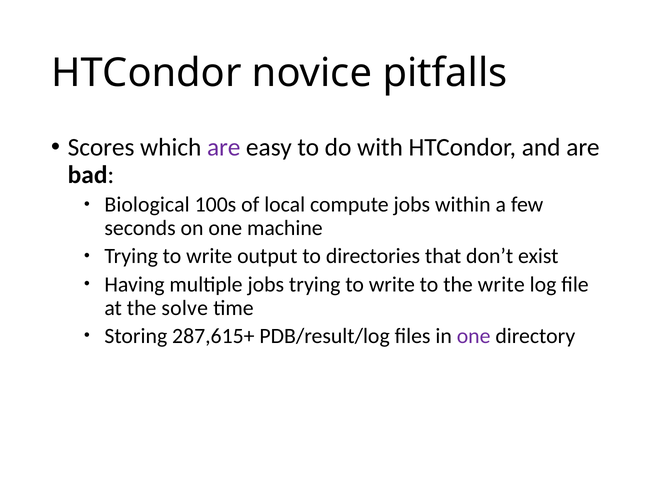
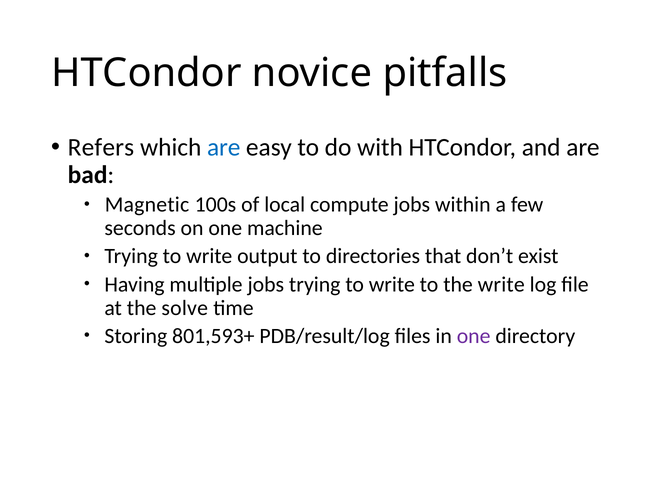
Scores: Scores -> Refers (101, 147)
are colour: purple -> blue (224, 147)
Biological: Biological -> Magnetic (147, 205)
287,615+: 287,615+ -> 801,593+ (213, 336)
